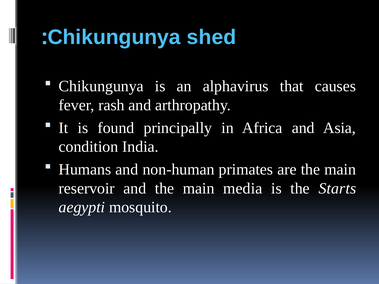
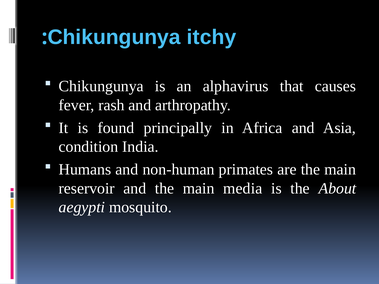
shed: shed -> itchy (211, 37)
Starts: Starts -> About (337, 188)
